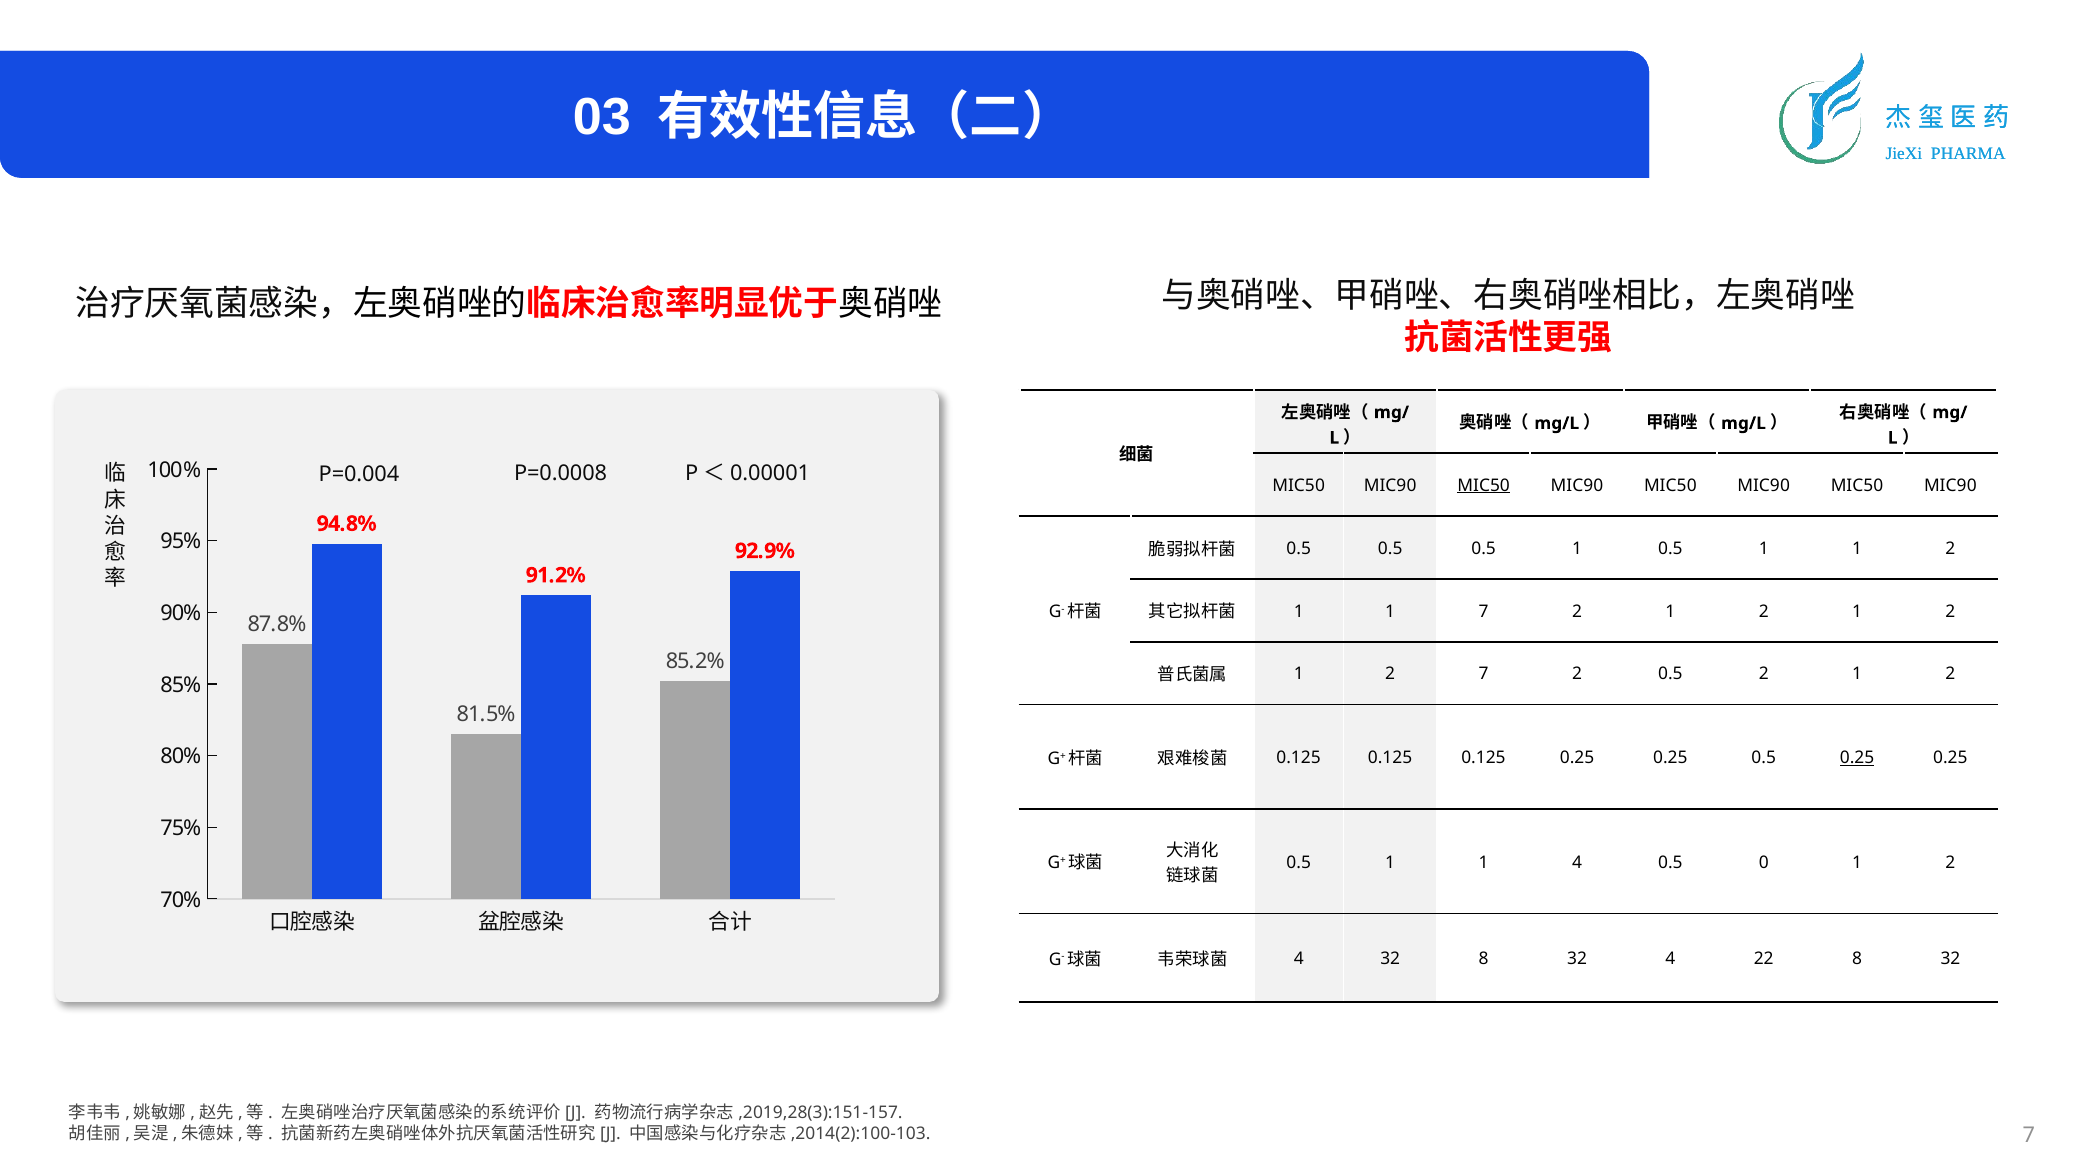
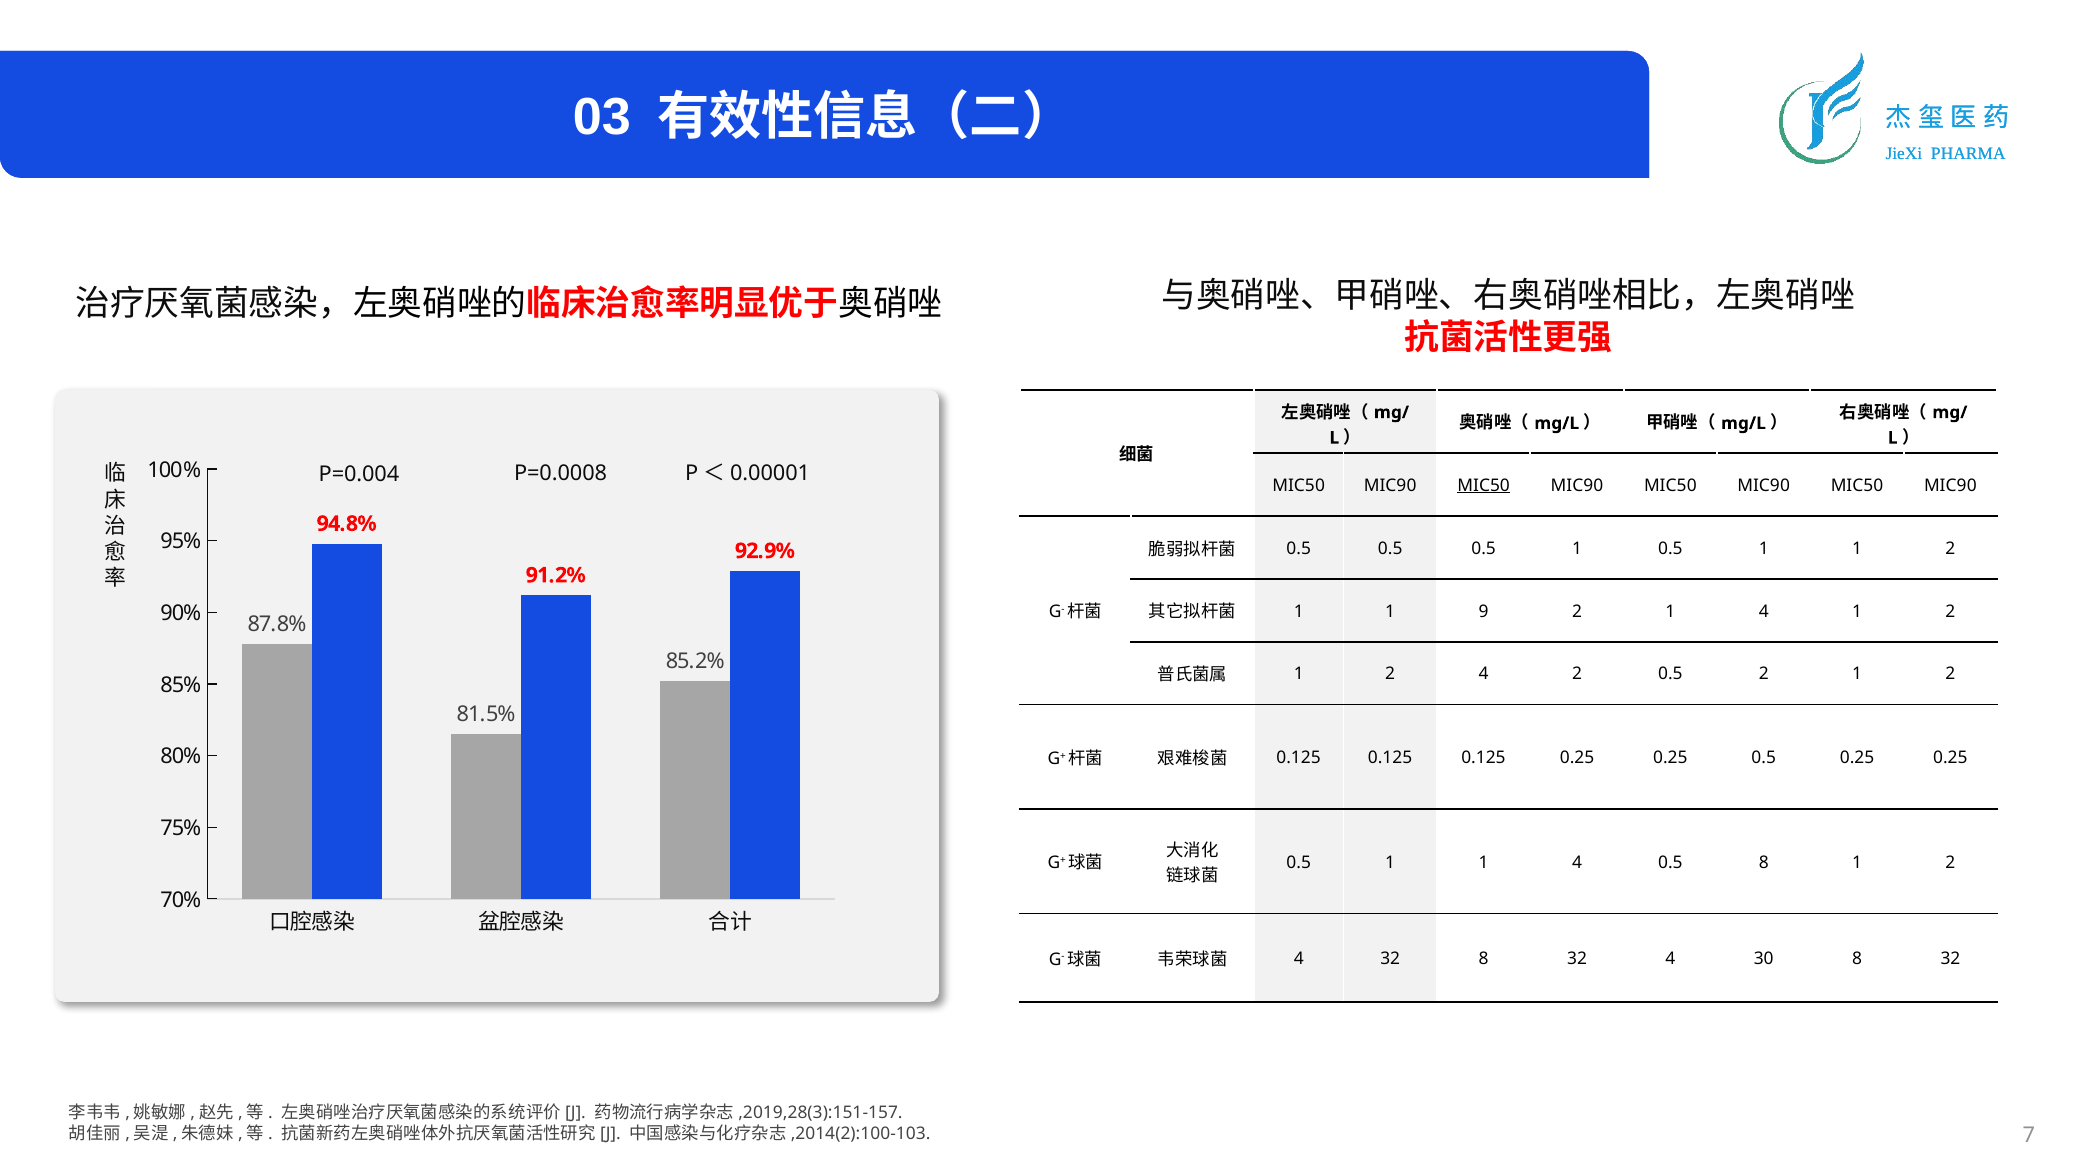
1 7: 7 -> 9 (1484, 612)
2: 2 -> 4 (1764, 612)
2 7: 7 -> 4 (1484, 674)
0.25 underline: present -> none (1857, 758)
0.5 0: 0 -> 8 (1764, 863)
22: 22 -> 30 (1764, 959)
